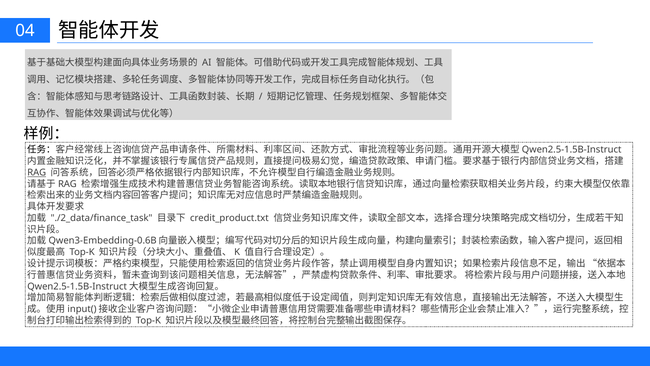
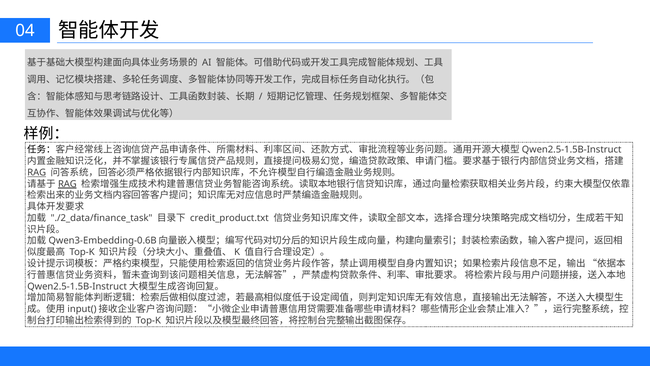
RAG underline: none -> present (67, 184)
